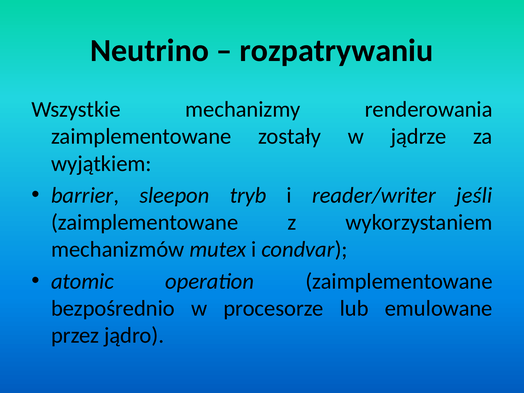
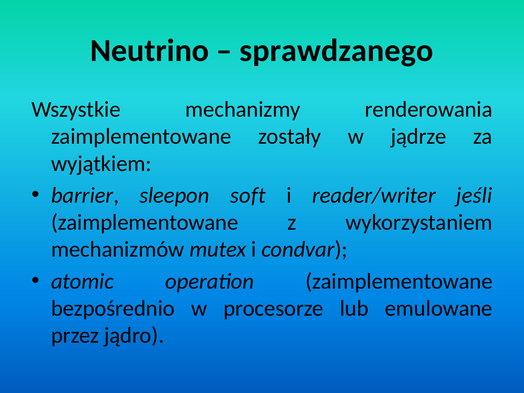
rozpatrywaniu: rozpatrywaniu -> sprawdzanego (336, 51)
tryb: tryb -> soft (248, 195)
